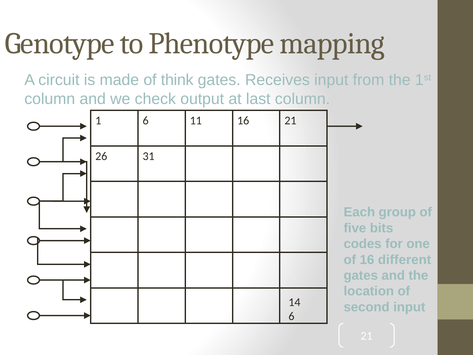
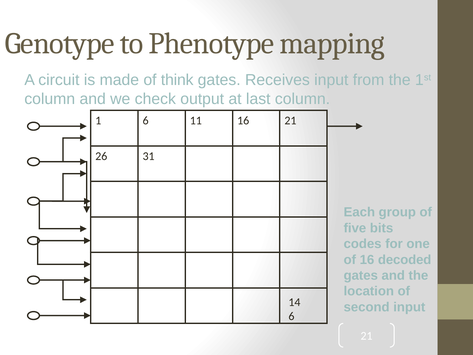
different: different -> decoded (405, 259)
